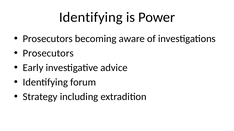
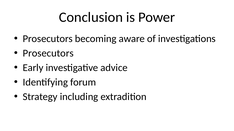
Identifying: Identifying -> Conclusion (91, 17)
